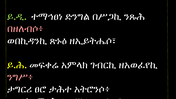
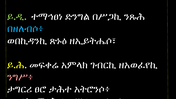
በዘለብሶ፥ colour: pink -> light blue (25, 29)
